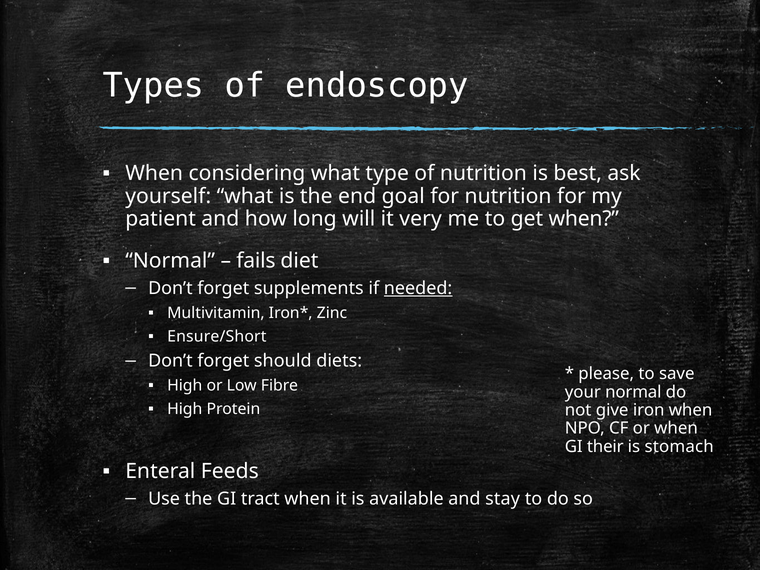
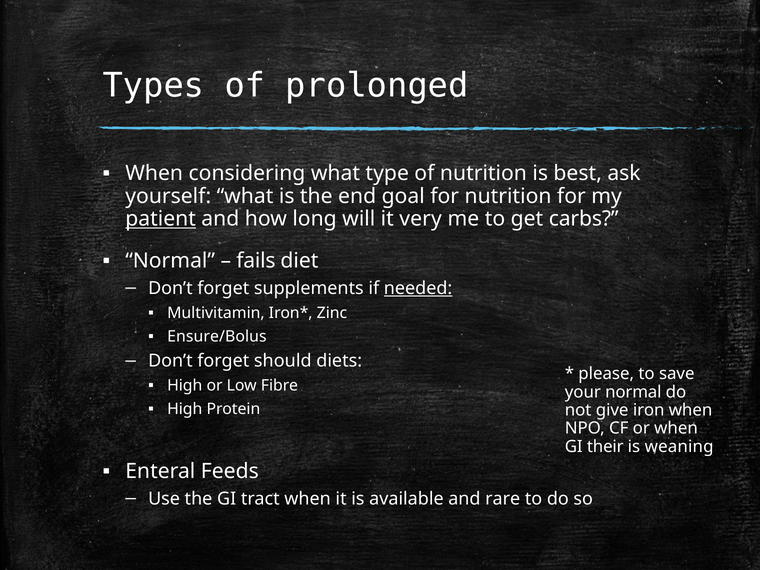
endoscopy: endoscopy -> prolonged (377, 85)
patient underline: none -> present (161, 219)
get when: when -> carbs (584, 219)
Ensure/Short: Ensure/Short -> Ensure/Bolus (217, 336)
stomach: stomach -> weaning (679, 447)
stay: stay -> rare (503, 499)
